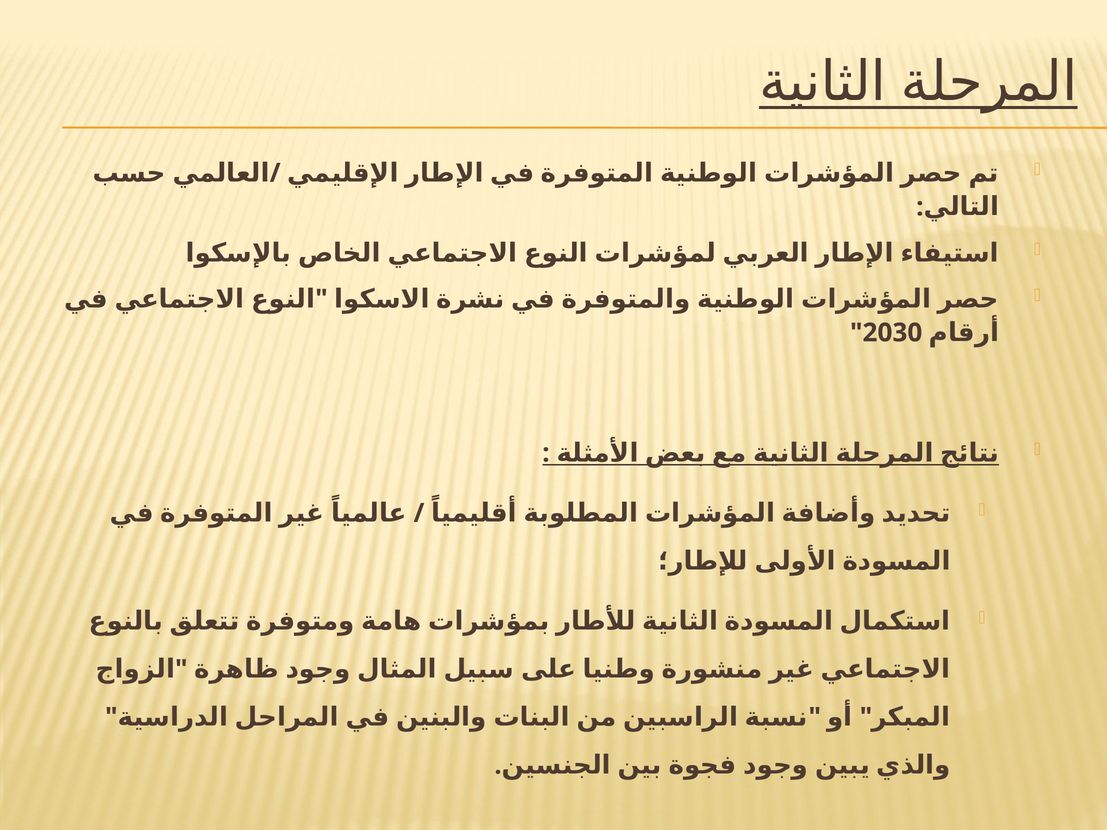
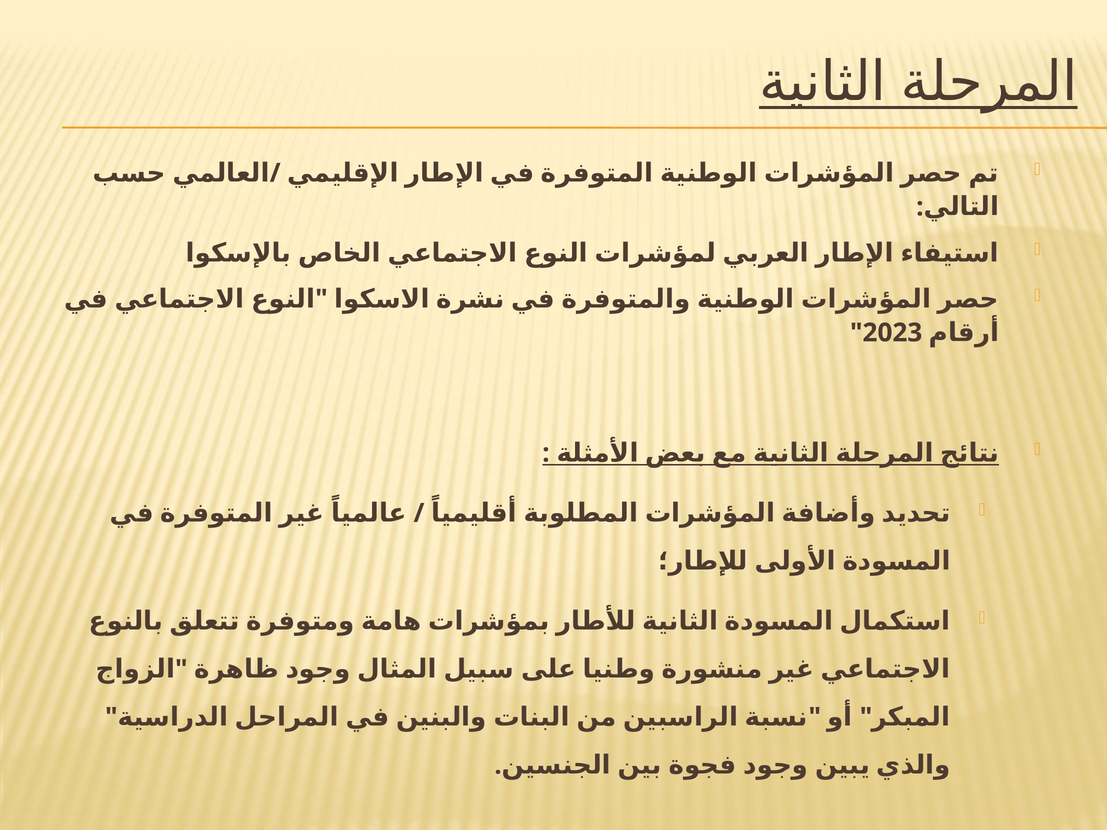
2030: 2030 -> 2023 (892, 333)
